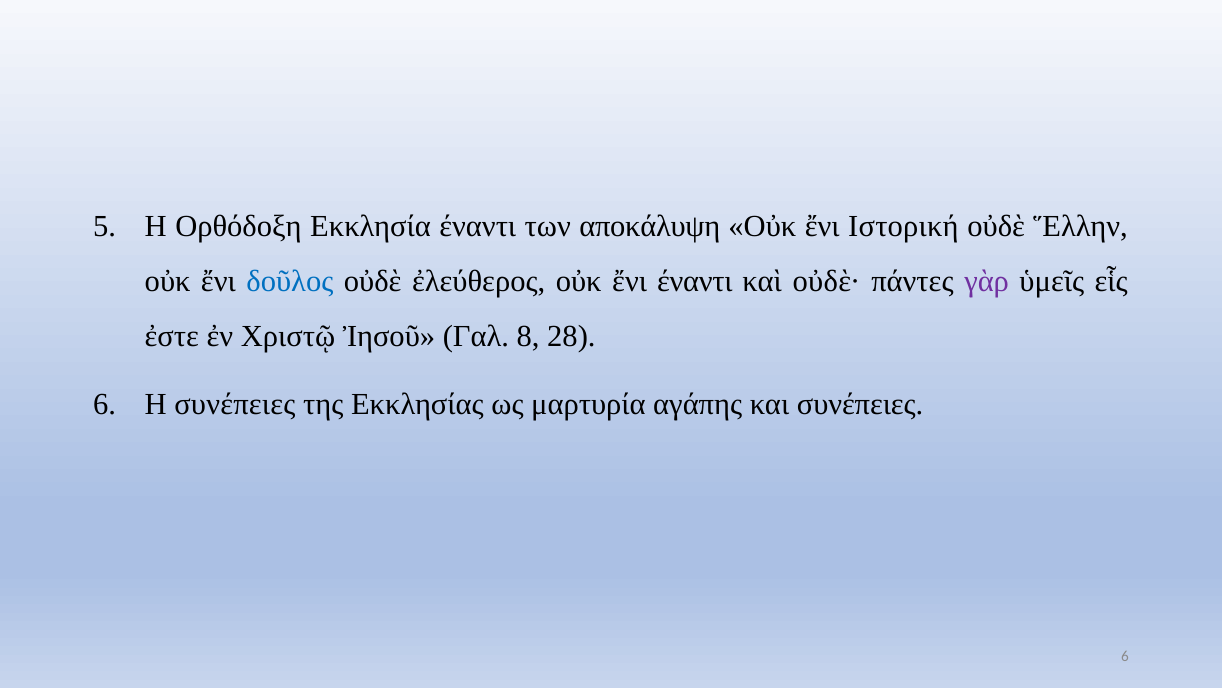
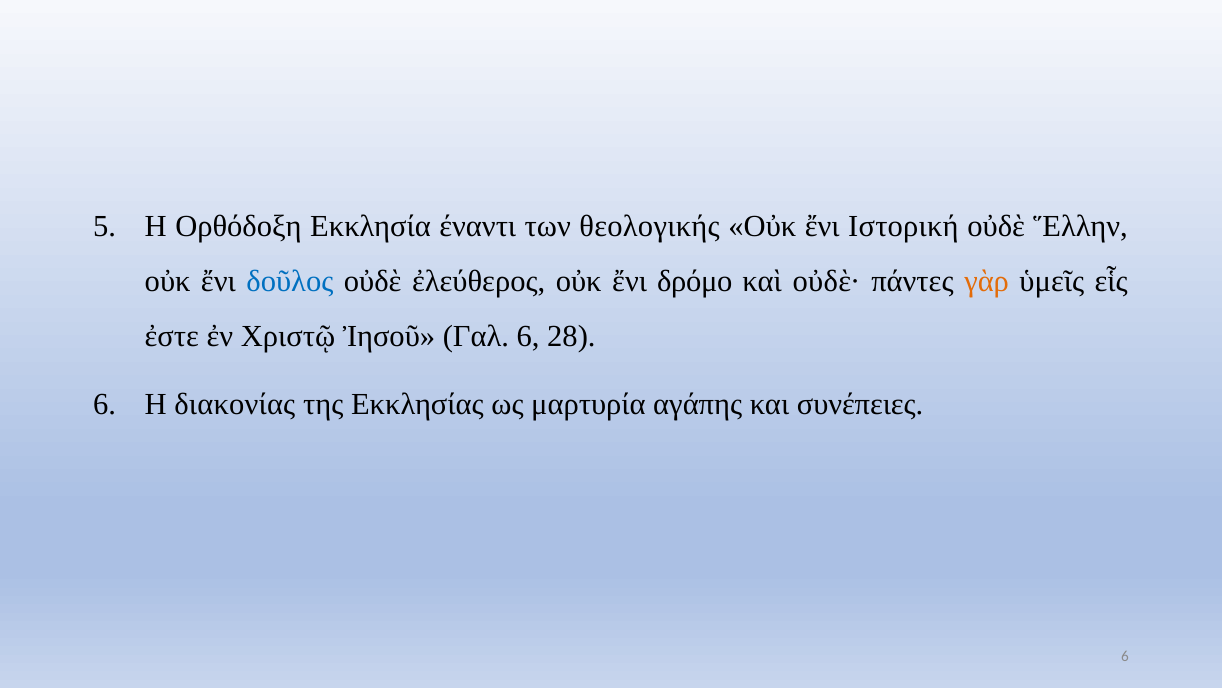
αποκάλυψη: αποκάλυψη -> θεολογικής (650, 226)
ἔνι έναντι: έναντι -> δρόμο (695, 281)
γὰρ colour: purple -> orange (987, 281)
Γαλ 8: 8 -> 6 (528, 336)
Η συνέπειες: συνέπειες -> διακονίας (235, 404)
